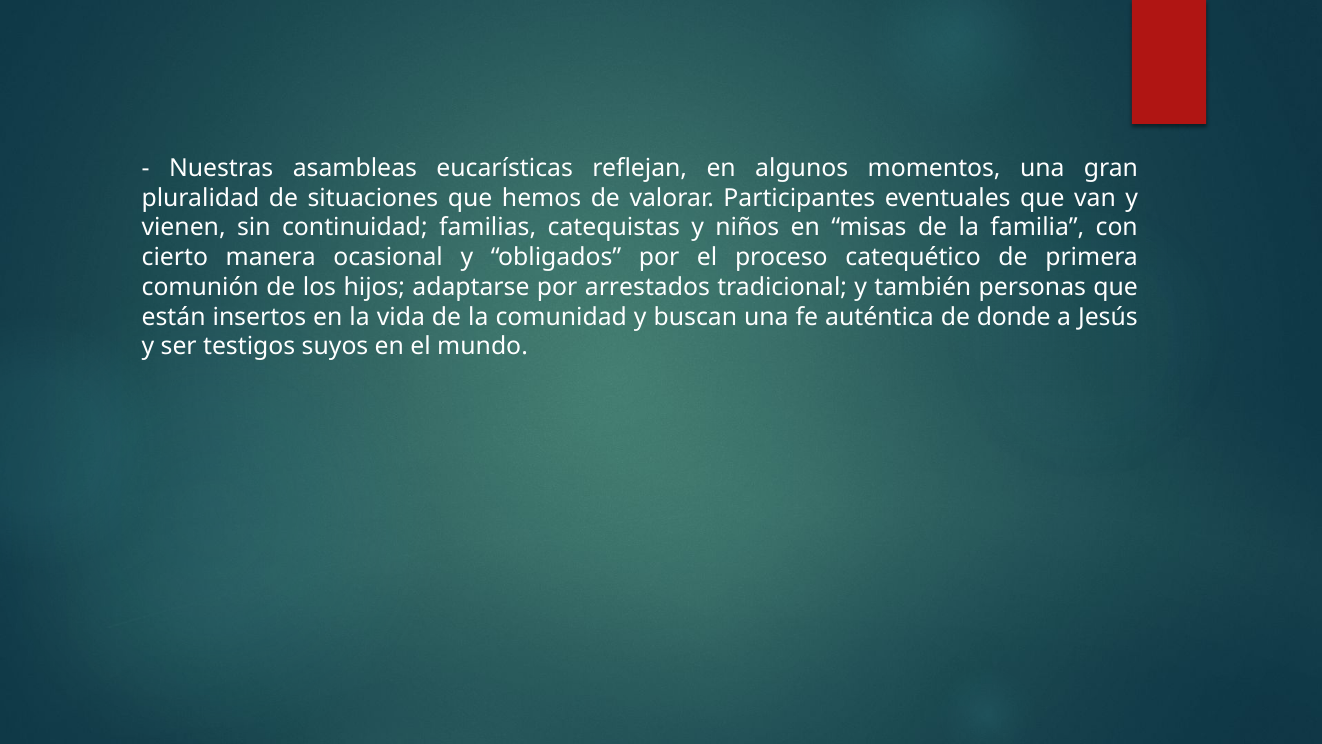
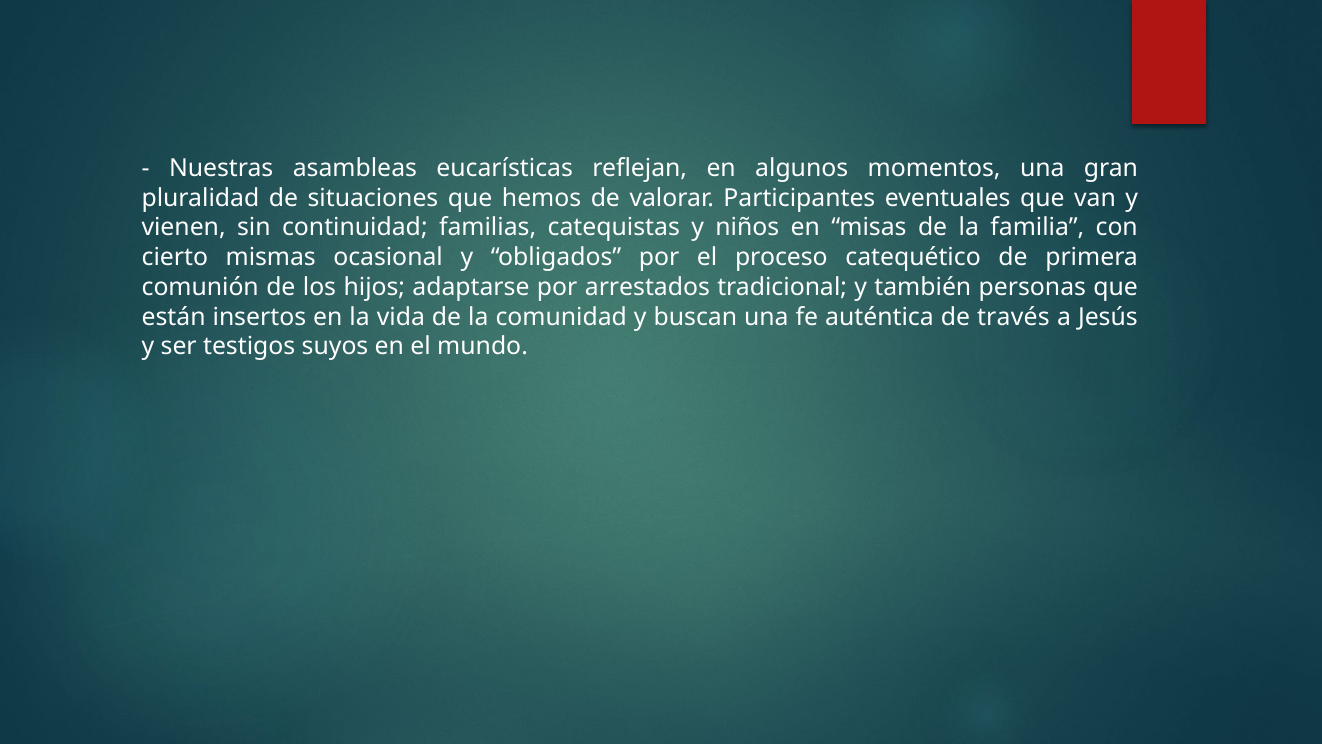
manera: manera -> mismas (271, 257)
donde: donde -> través (1013, 317)
